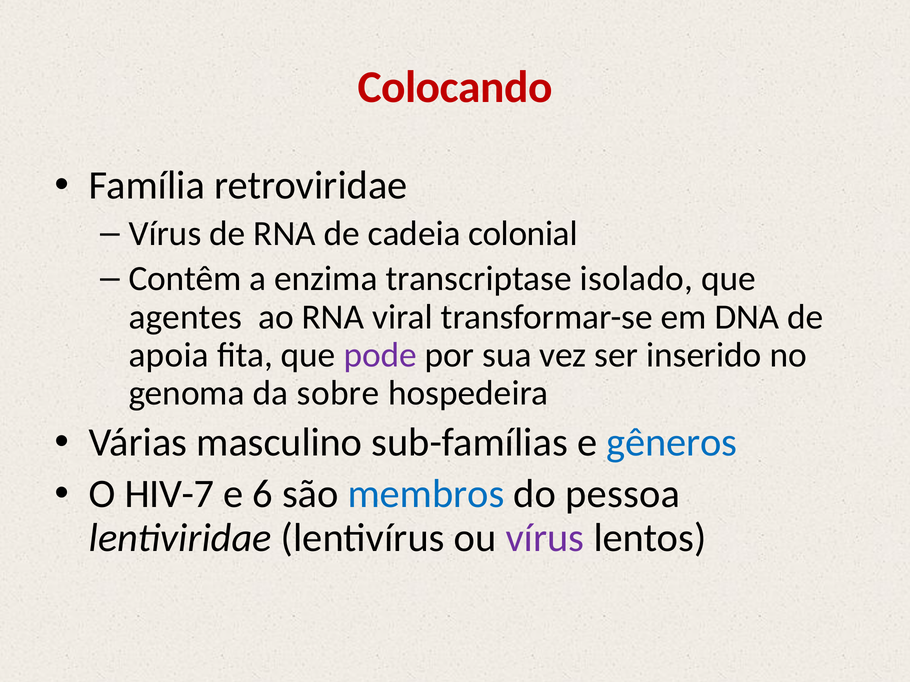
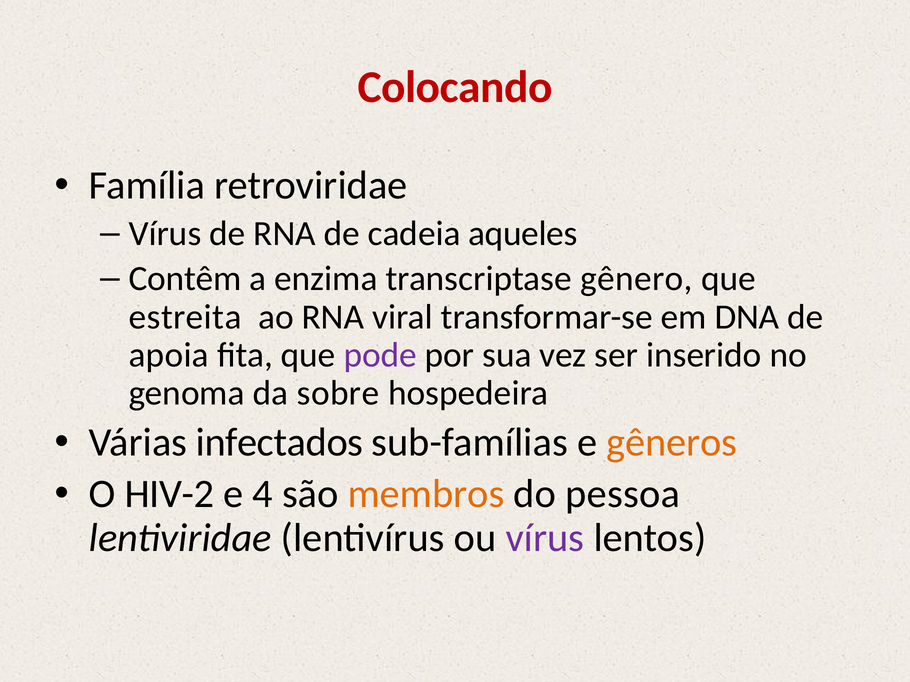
colonial: colonial -> aqueles (523, 234)
isolado: isolado -> gênero (636, 279)
agentes: agentes -> estreita (185, 317)
masculino: masculino -> infectados (279, 443)
gêneros colour: blue -> orange (672, 443)
HIV-7: HIV-7 -> HIV-2 (169, 494)
6: 6 -> 4 (263, 494)
membros colour: blue -> orange (426, 494)
